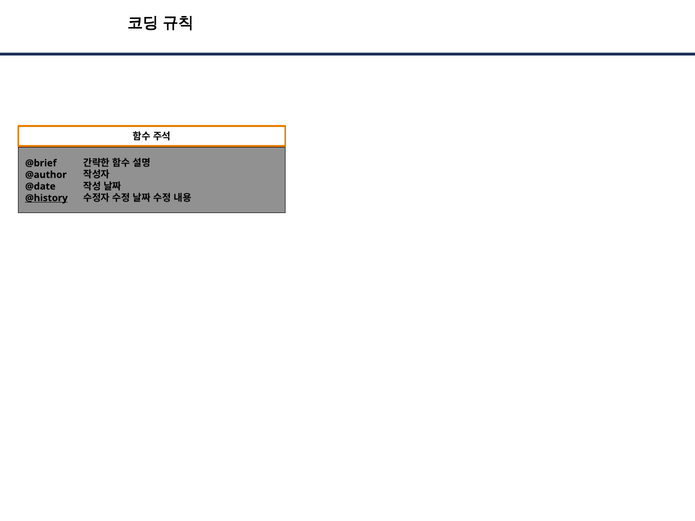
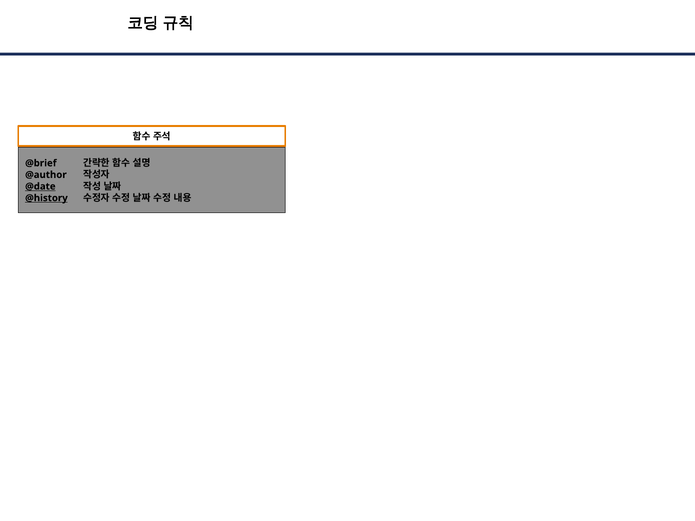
@date underline: none -> present (40, 186)
